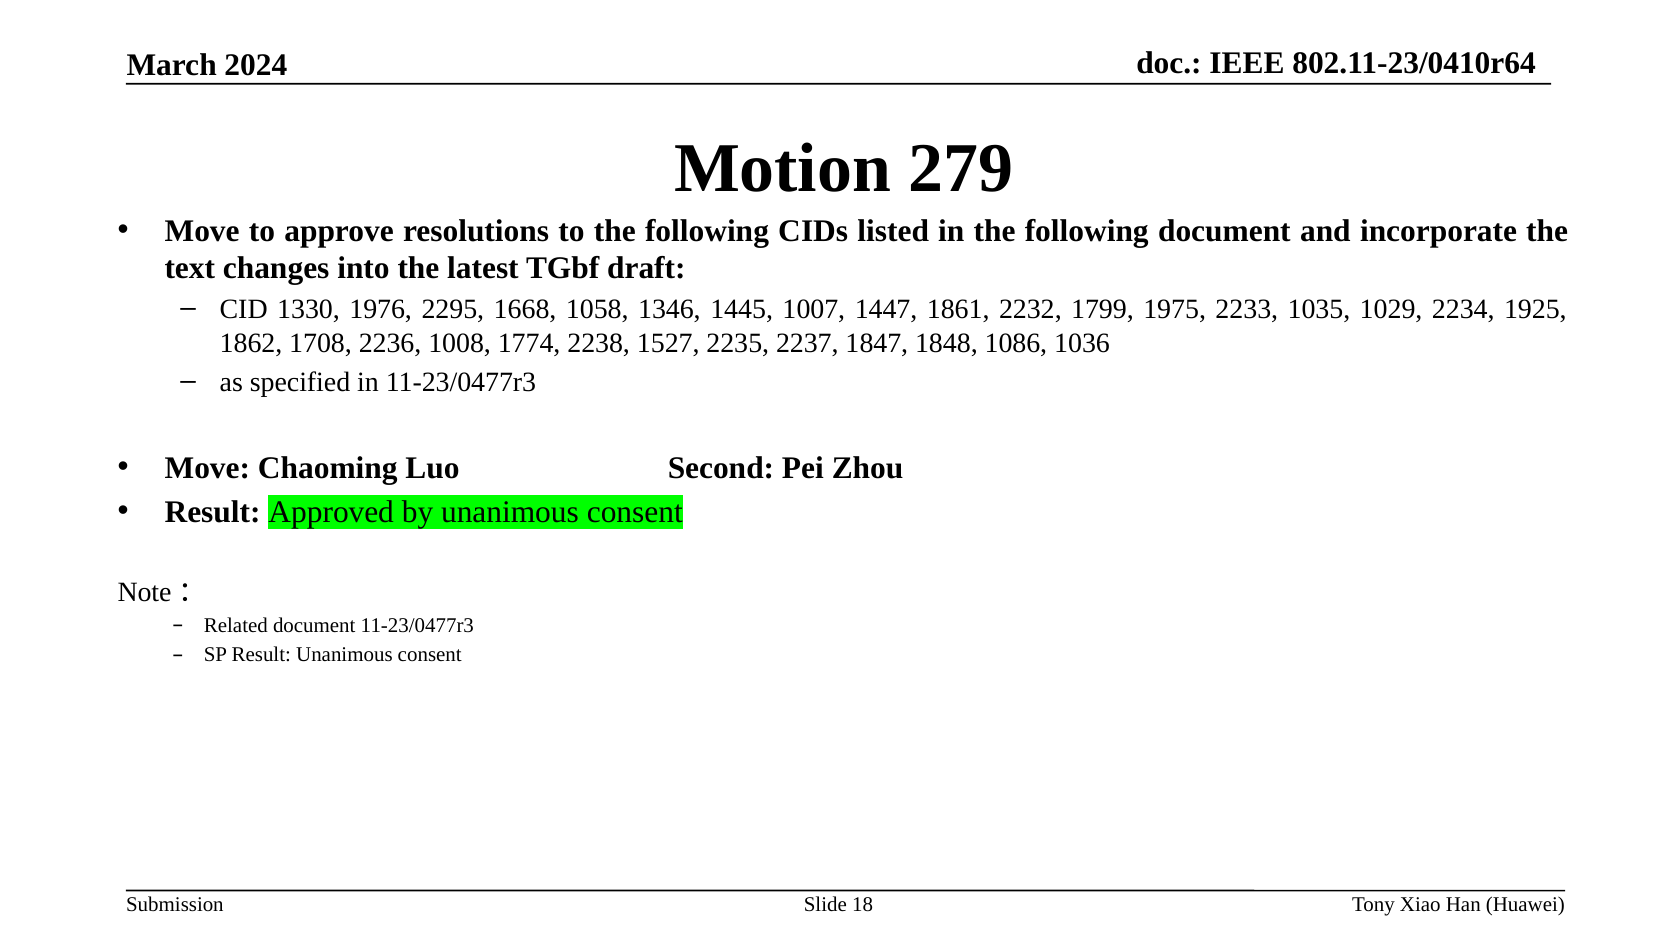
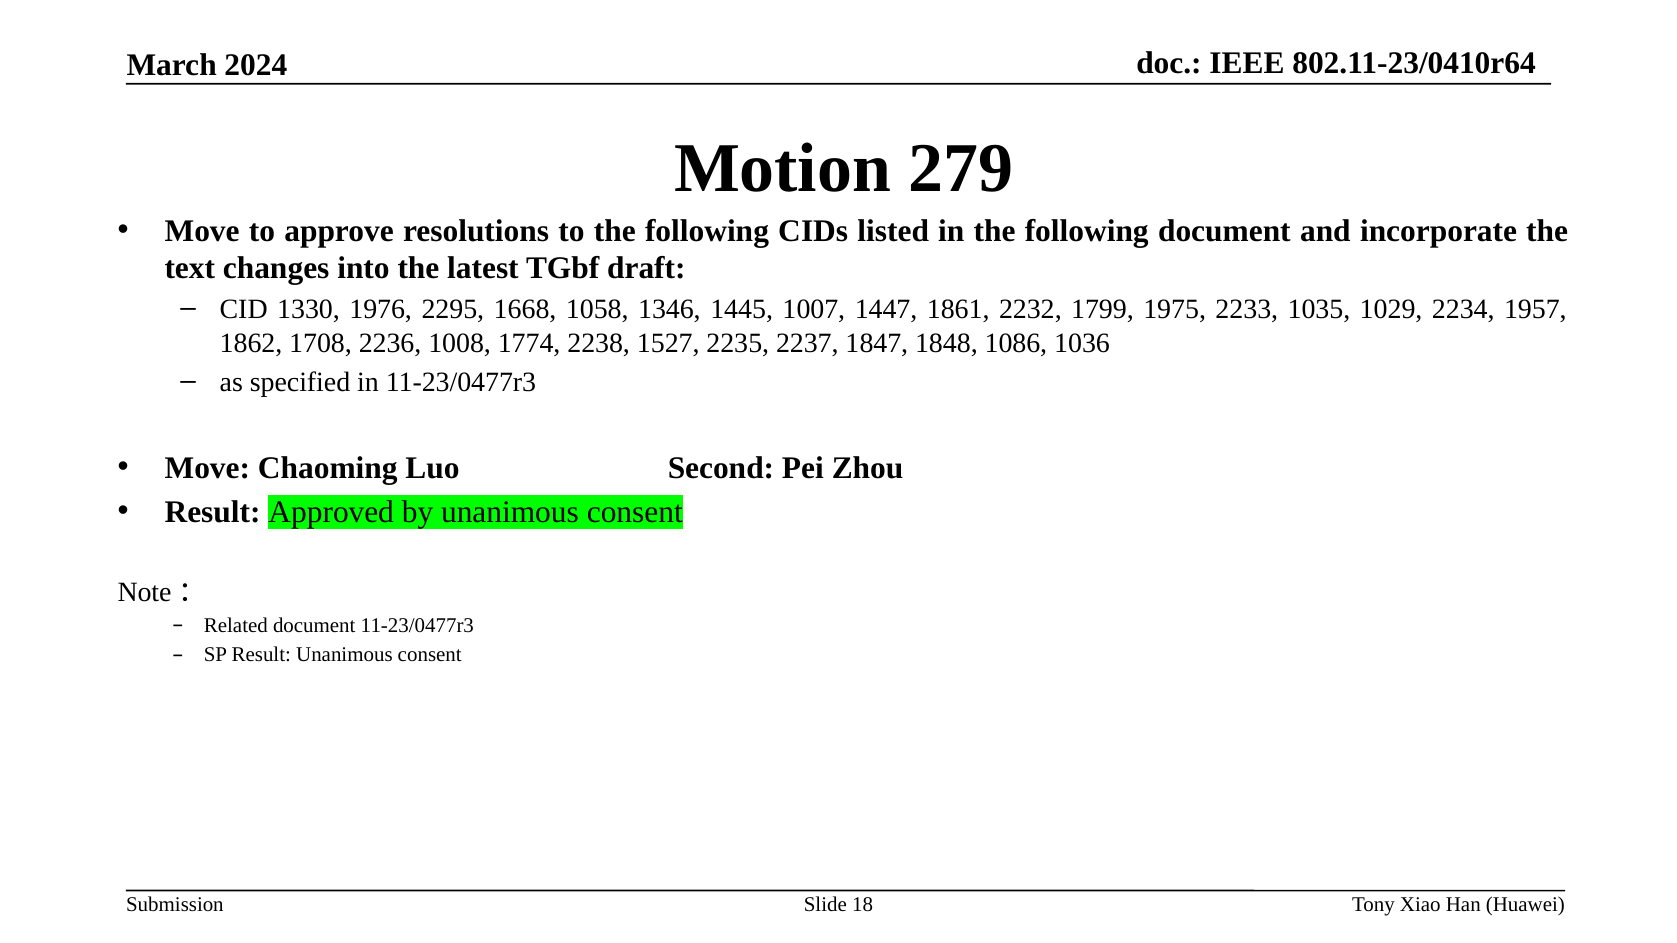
1925: 1925 -> 1957 (1535, 309)
